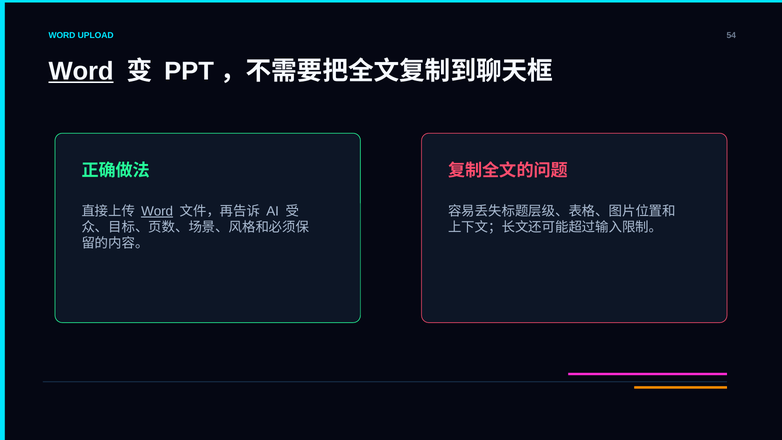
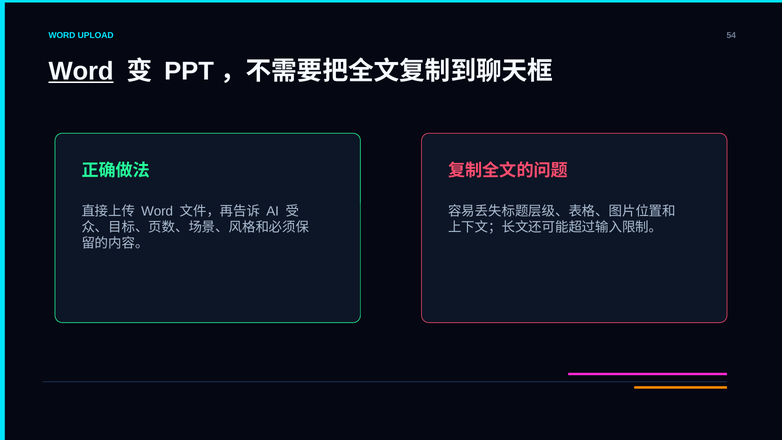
Word underline: present -> none (157, 211)
